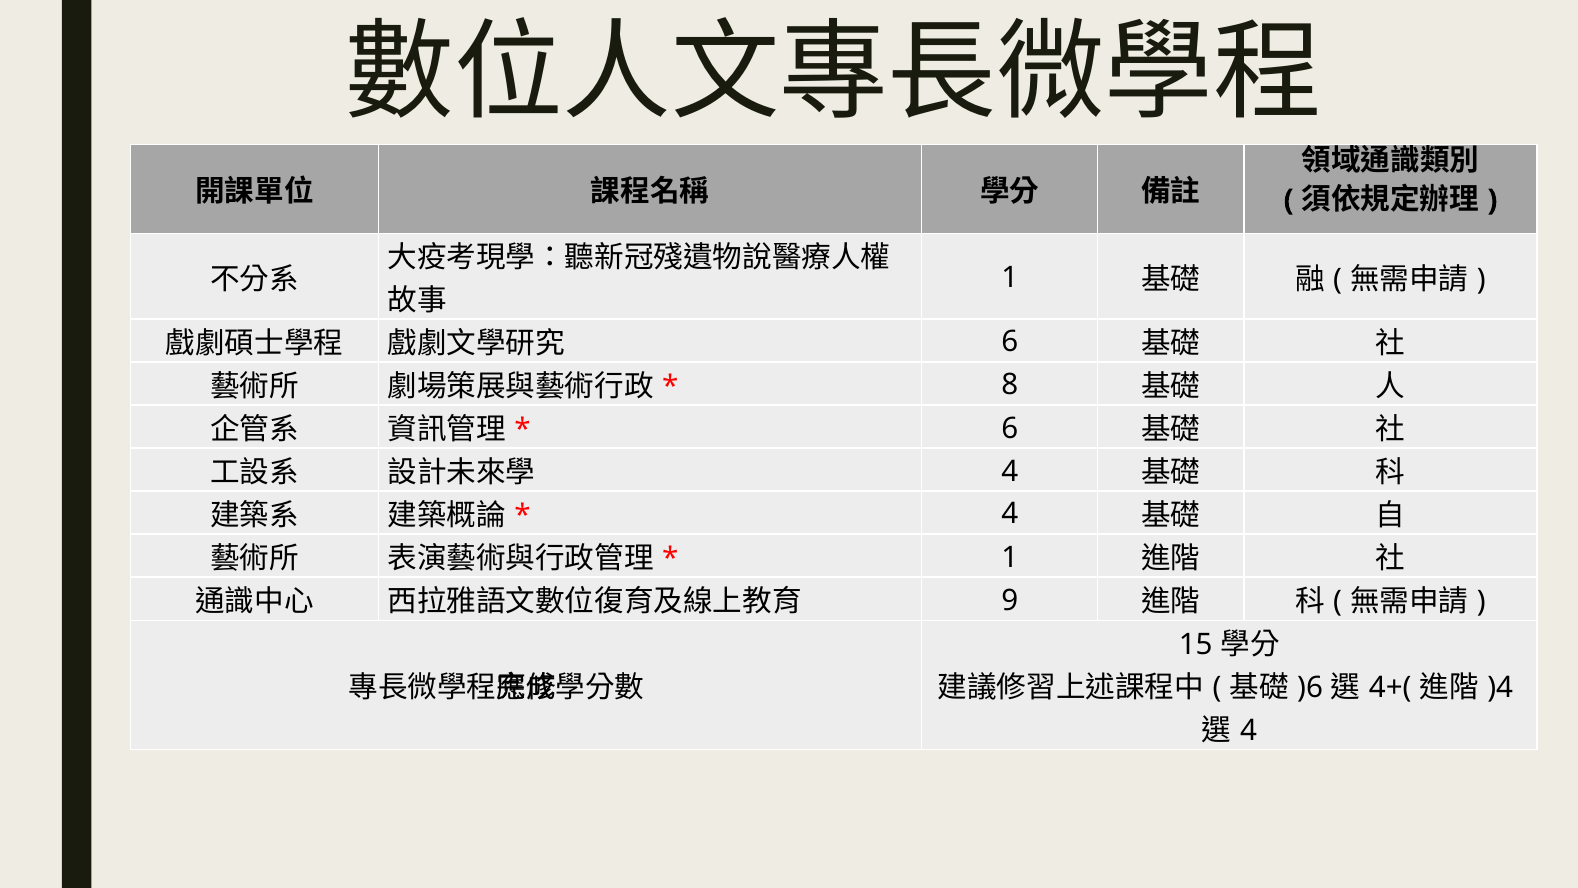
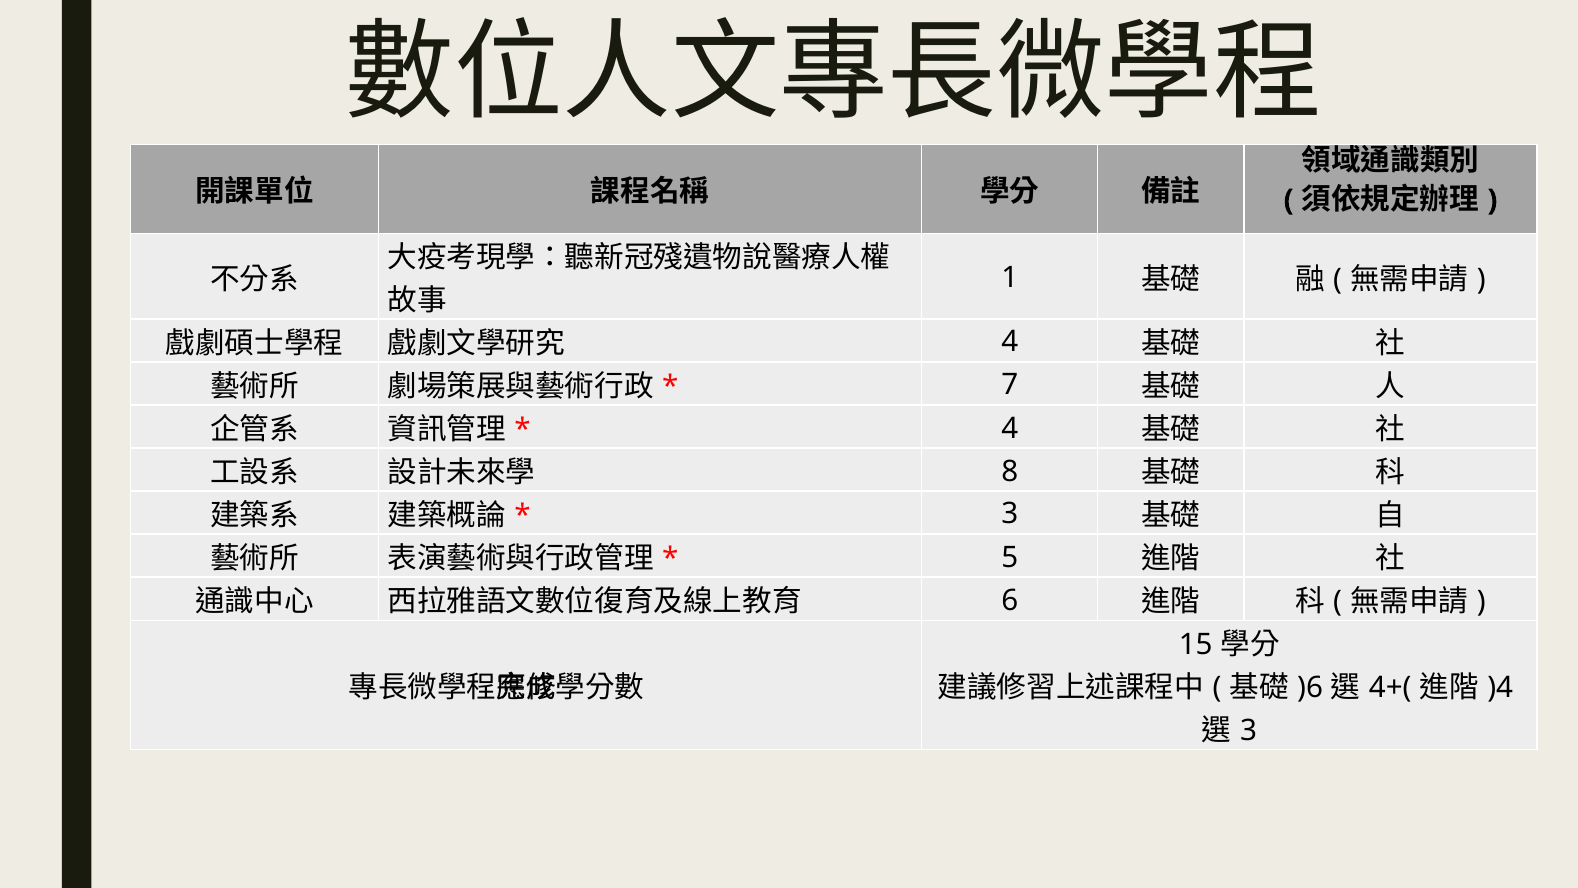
6: 6 -> 4 (1010, 342)
8: 8 -> 7 (1010, 385)
6: 6 -> 4 (1010, 428)
4: 4 -> 8 (1010, 471)
4: 4 -> 3 (1010, 514)
1: 1 -> 5 (1010, 557)
9: 9 -> 6 (1010, 600)
4: 4 -> 3 (1249, 731)
